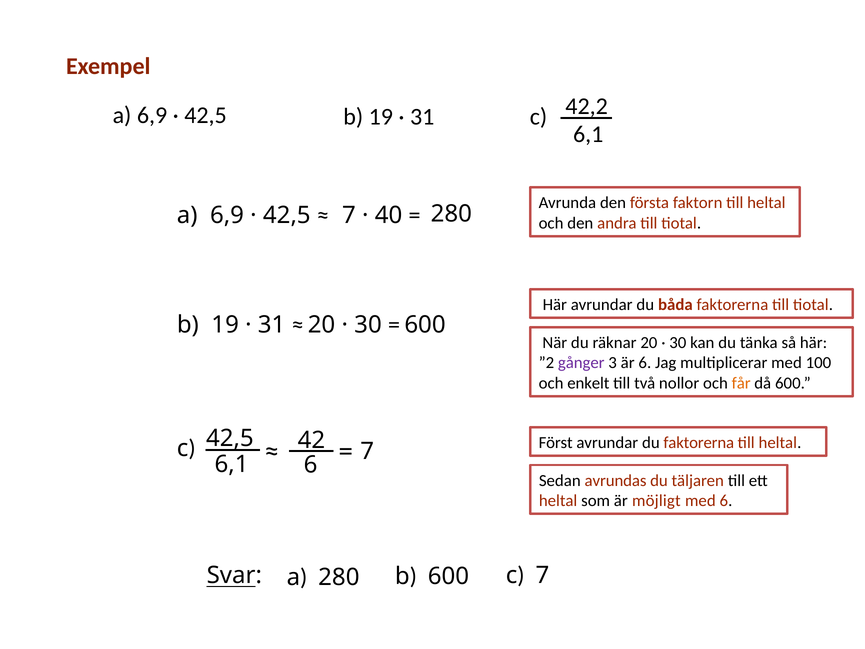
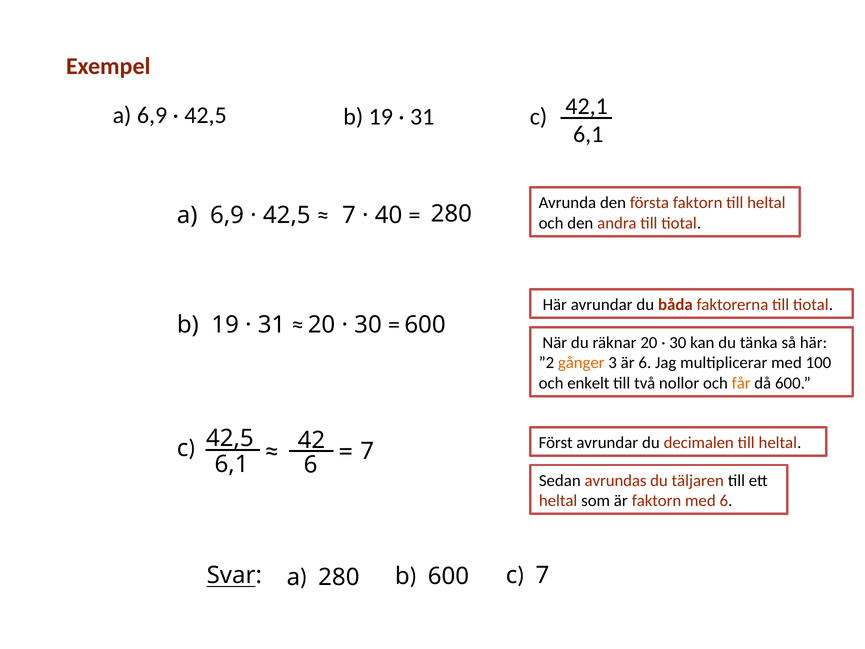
42,2: 42,2 -> 42,1 (587, 106)
gånger colour: purple -> orange (581, 363)
du faktorerna: faktorerna -> decimalen (699, 443)
är möjligt: möjligt -> faktorn (656, 501)
